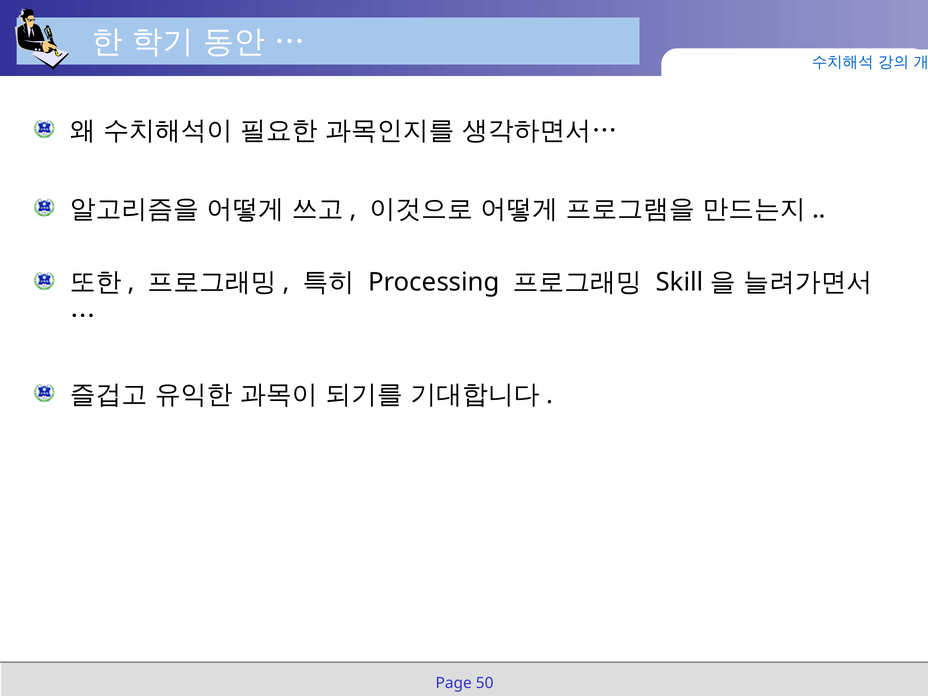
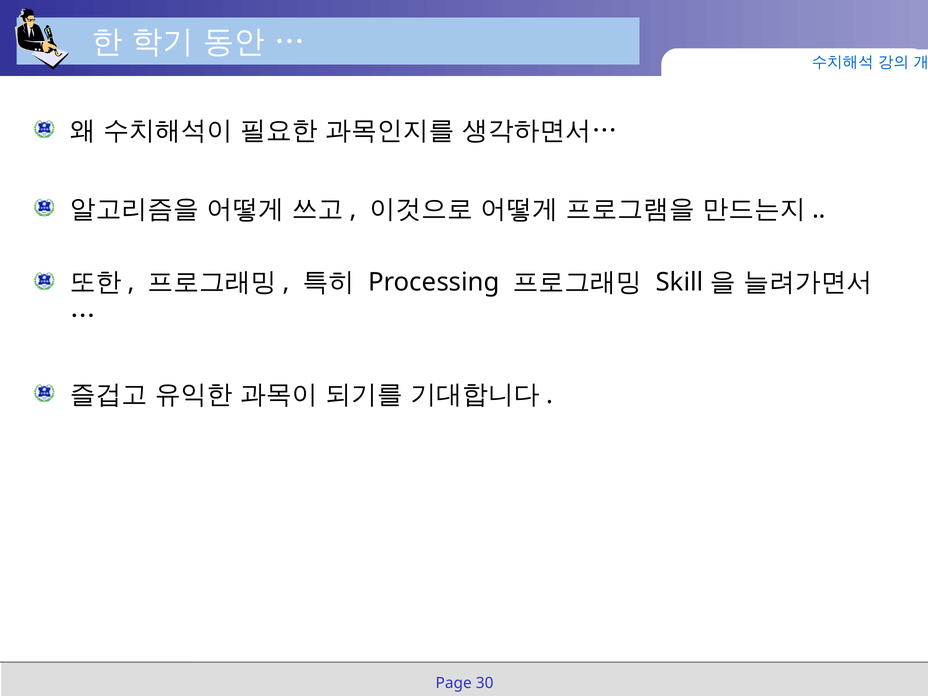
50: 50 -> 30 (485, 683)
